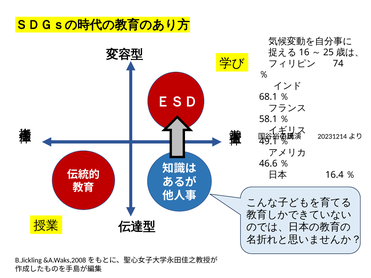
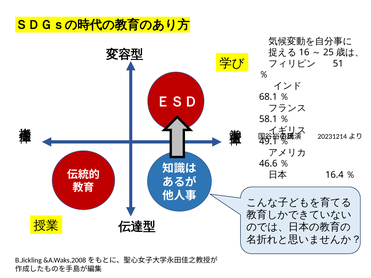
74: 74 -> 51 (338, 64)
